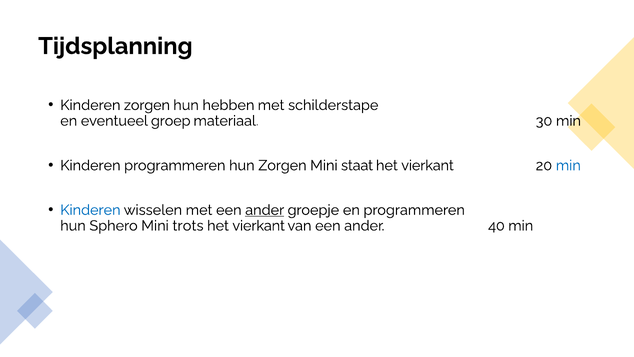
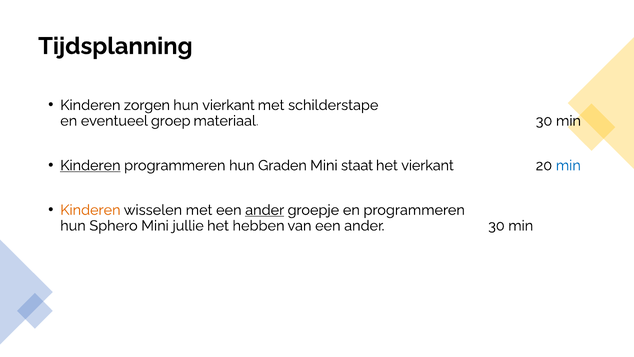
hun hebben: hebben -> vierkant (229, 105)
Kinderen underline: none -> present (90, 165)
hun Zorgen: Zorgen -> Graden (282, 165)
Kinderen colour: blue -> orange (90, 210)
trots: trots -> jullie (188, 226)
vierkant: vierkant -> hebben (259, 226)
ander 40: 40 -> 30 (496, 226)
